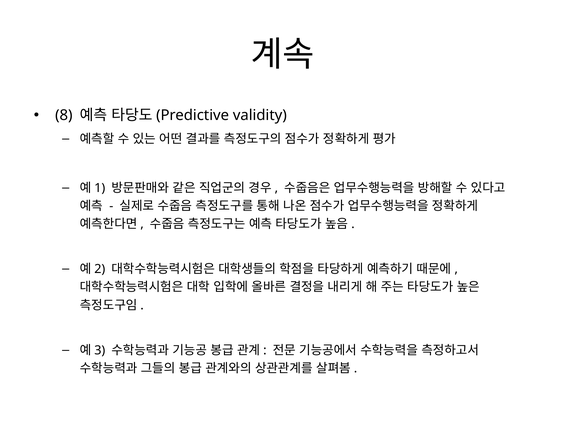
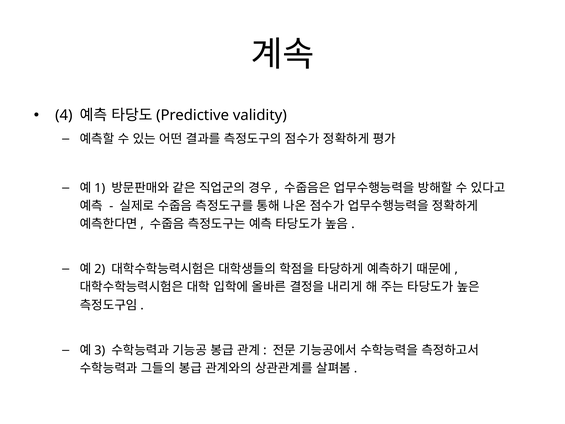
8: 8 -> 4 (64, 115)
